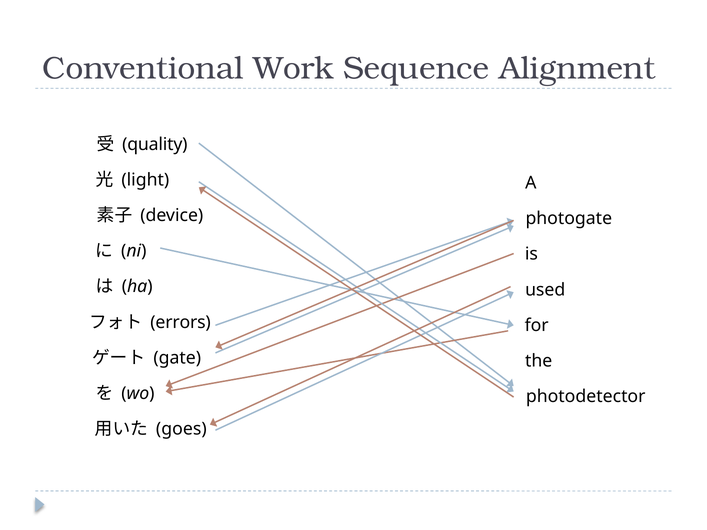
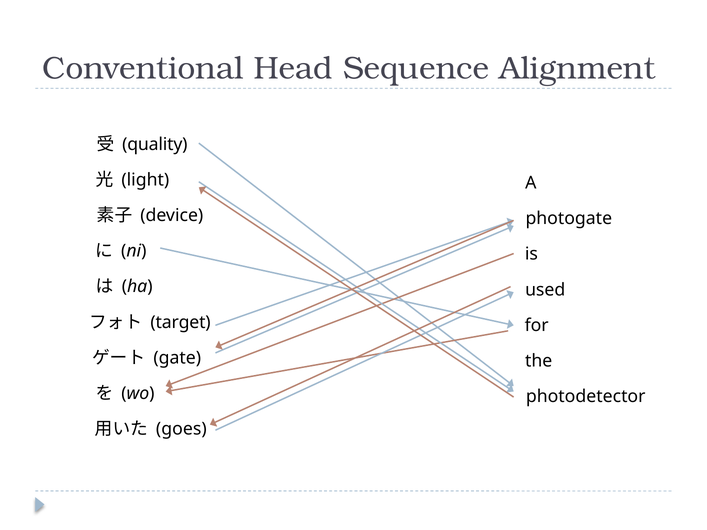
Work: Work -> Head (293, 68)
errors: errors -> target (181, 322)
